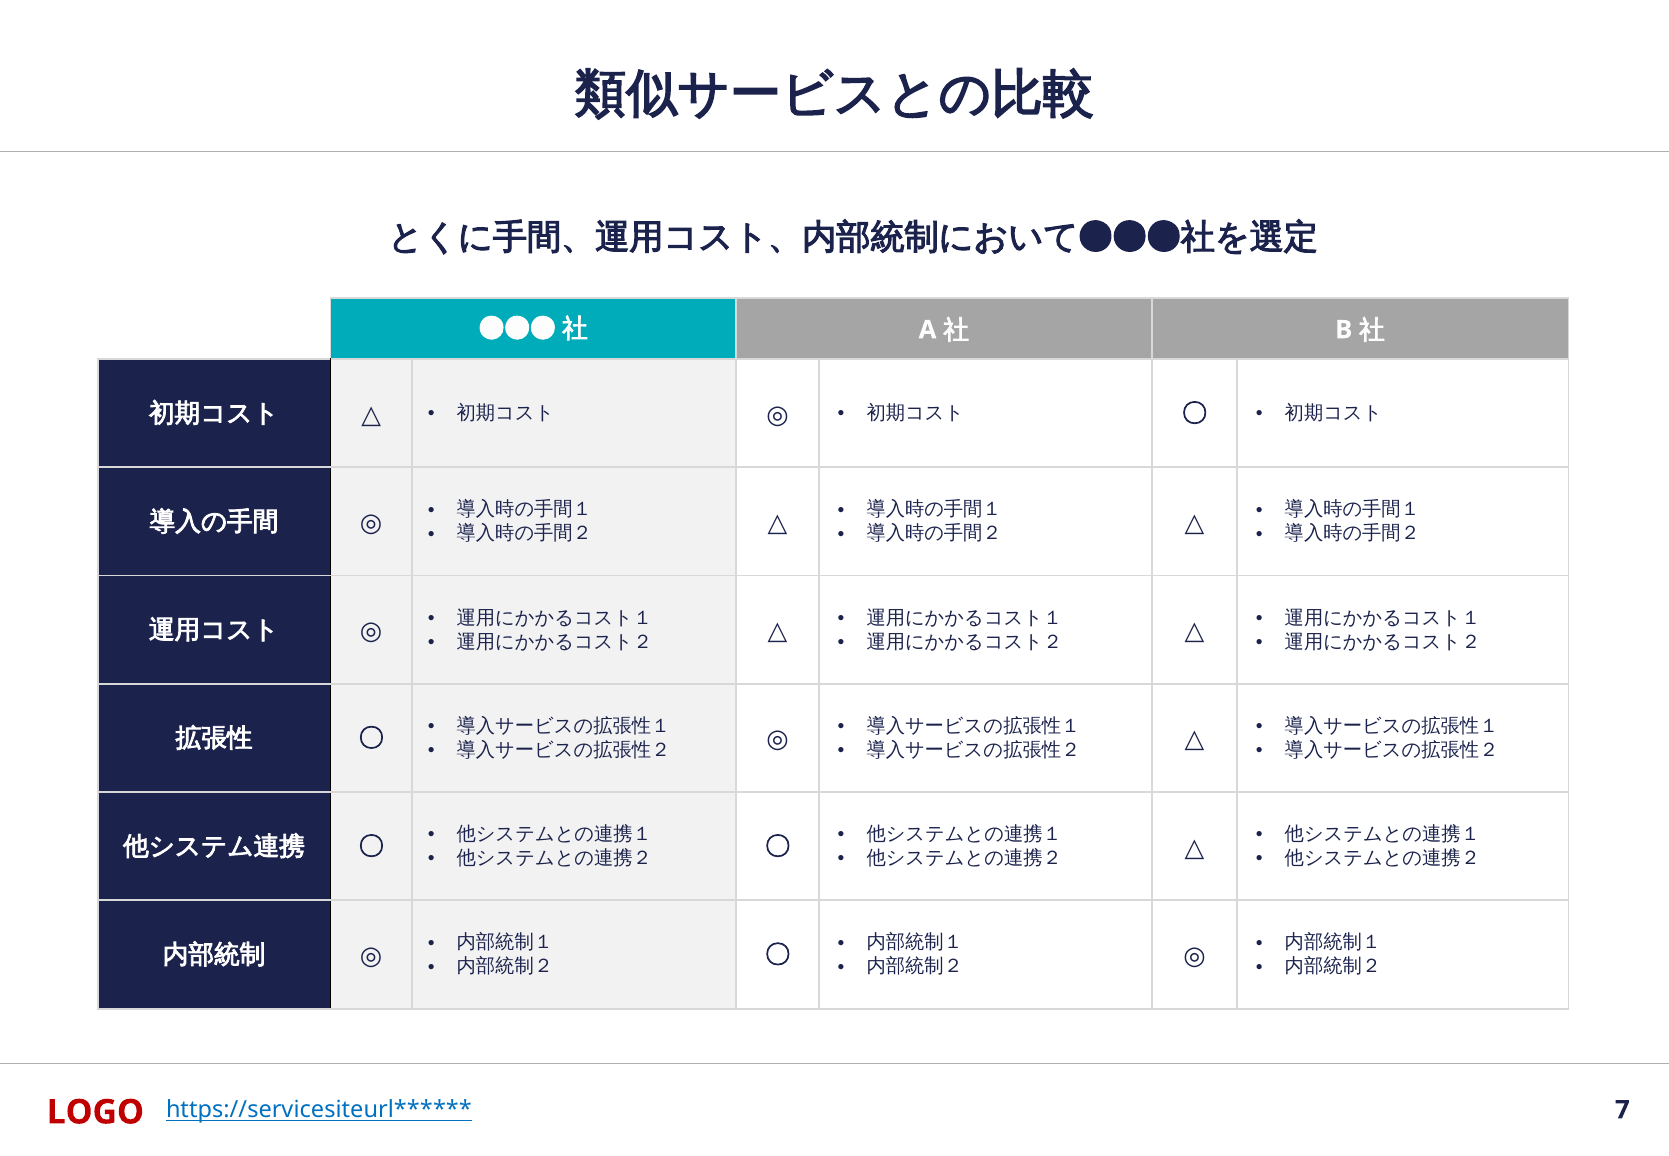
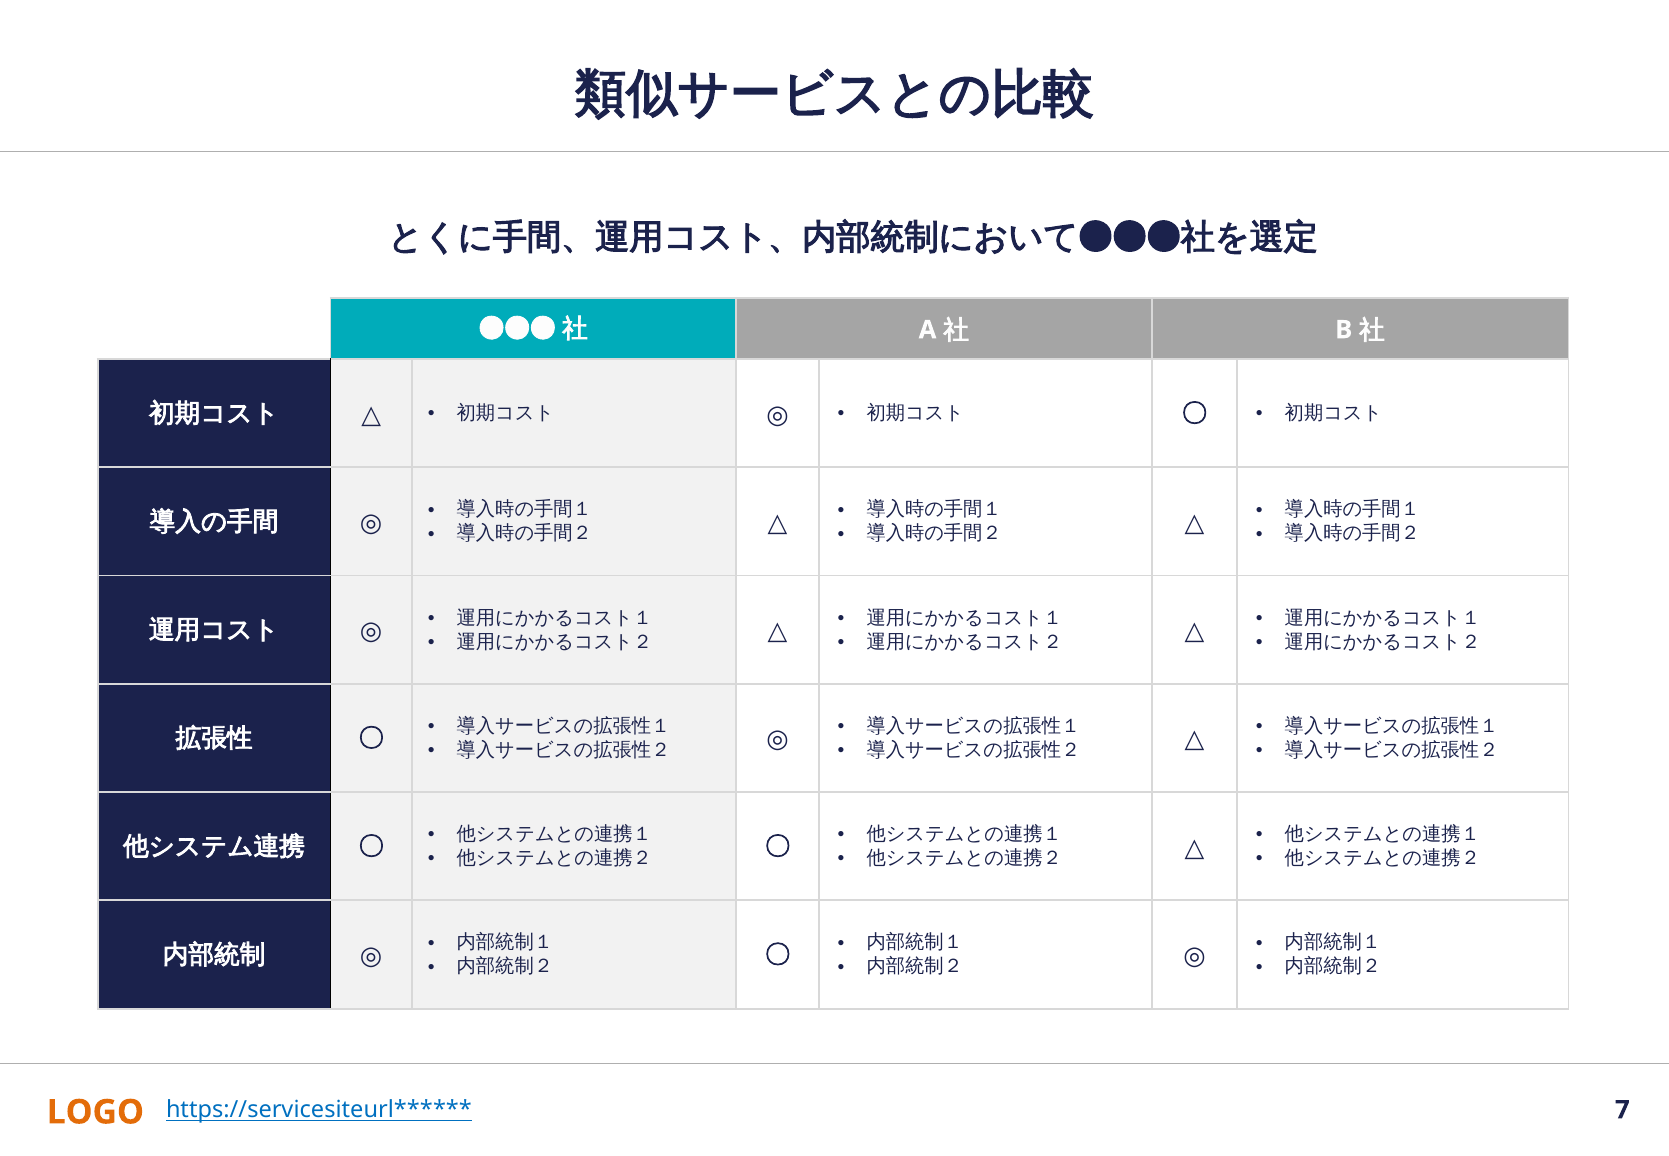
LOGO colour: red -> orange (95, 1112)
